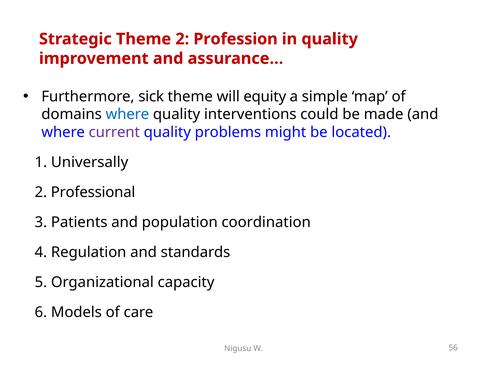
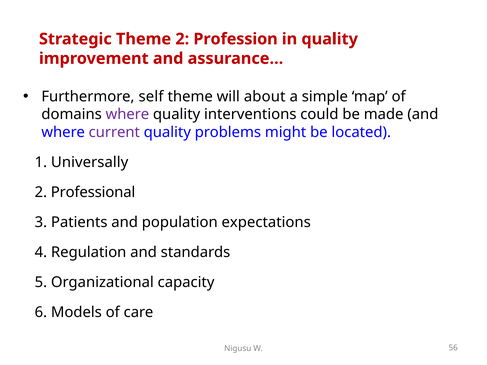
sick: sick -> self (151, 97)
equity: equity -> about (265, 97)
where colour: blue -> purple (127, 114)
coordination: coordination -> expectations (266, 222)
